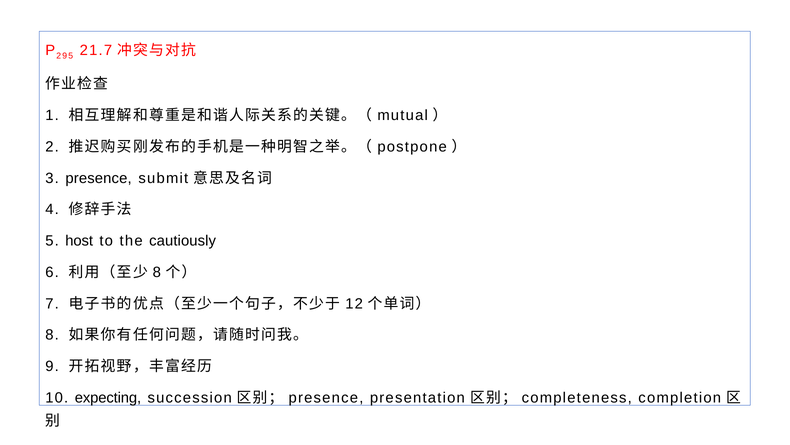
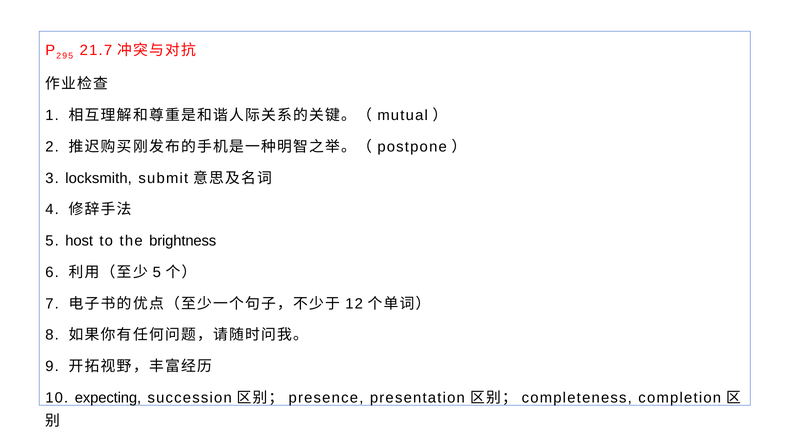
3 presence: presence -> locksmith (99, 178)
cautiously: cautiously -> brightness (183, 241)
8: 8 -> 5 (157, 272)
